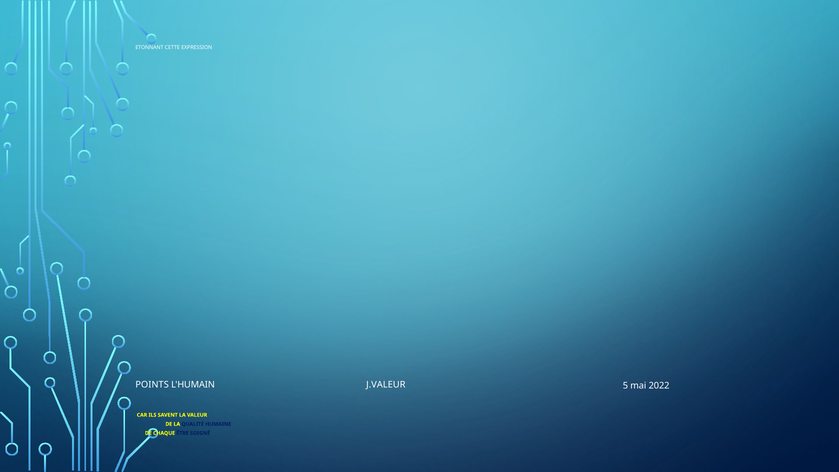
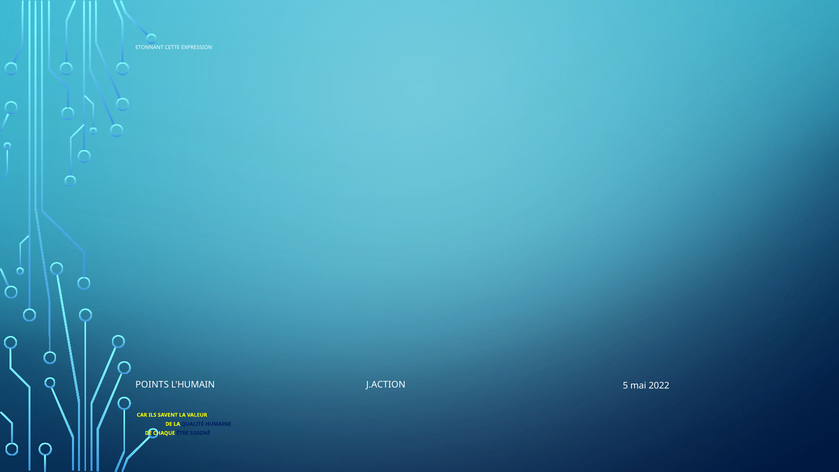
J.VALEUR: J.VALEUR -> J.ACTION (386, 385)
